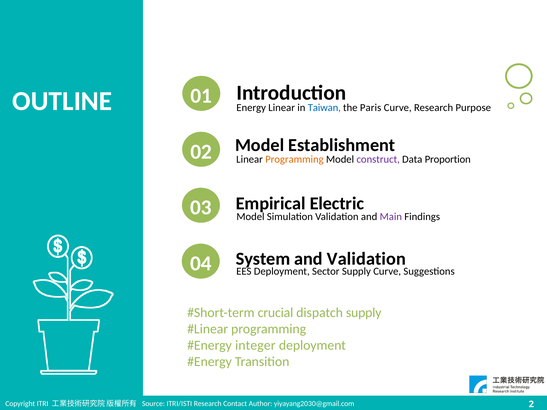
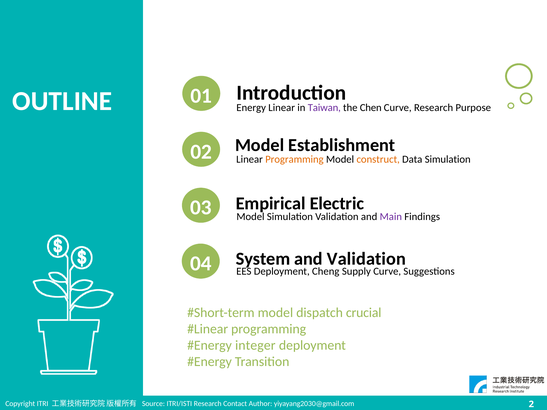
Taiwan colour: blue -> purple (324, 108)
Paris: Paris -> Chen (371, 108)
construct colour: purple -> orange (378, 159)
Data Proportion: Proportion -> Simulation (448, 159)
Sector: Sector -> Cheng (326, 272)
crucial: crucial -> model (275, 313)
dispatch supply: supply -> crucial (364, 313)
